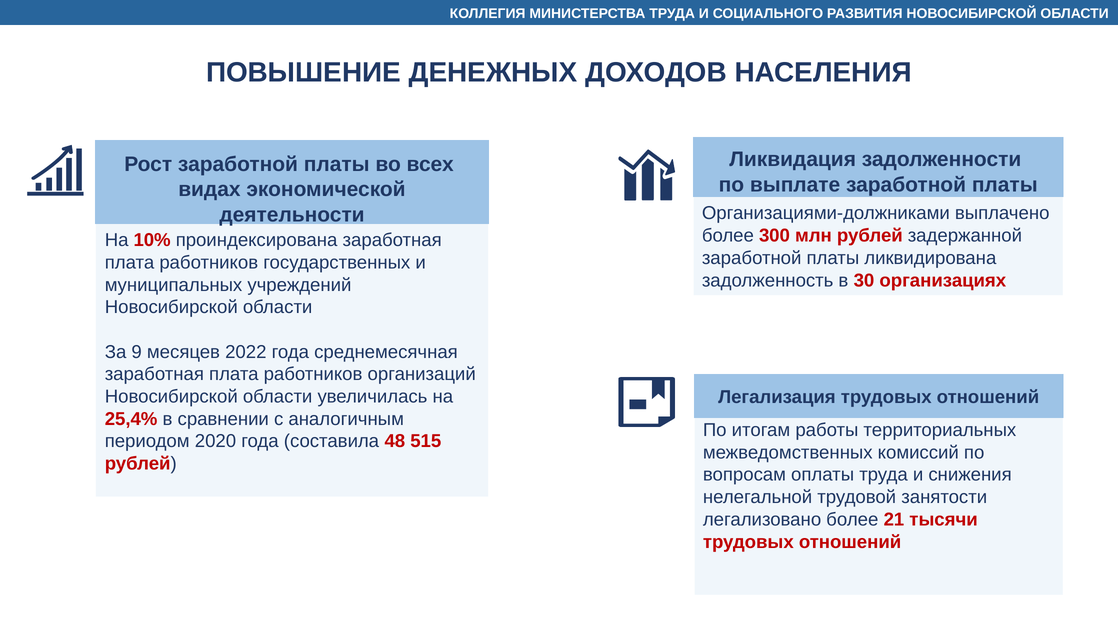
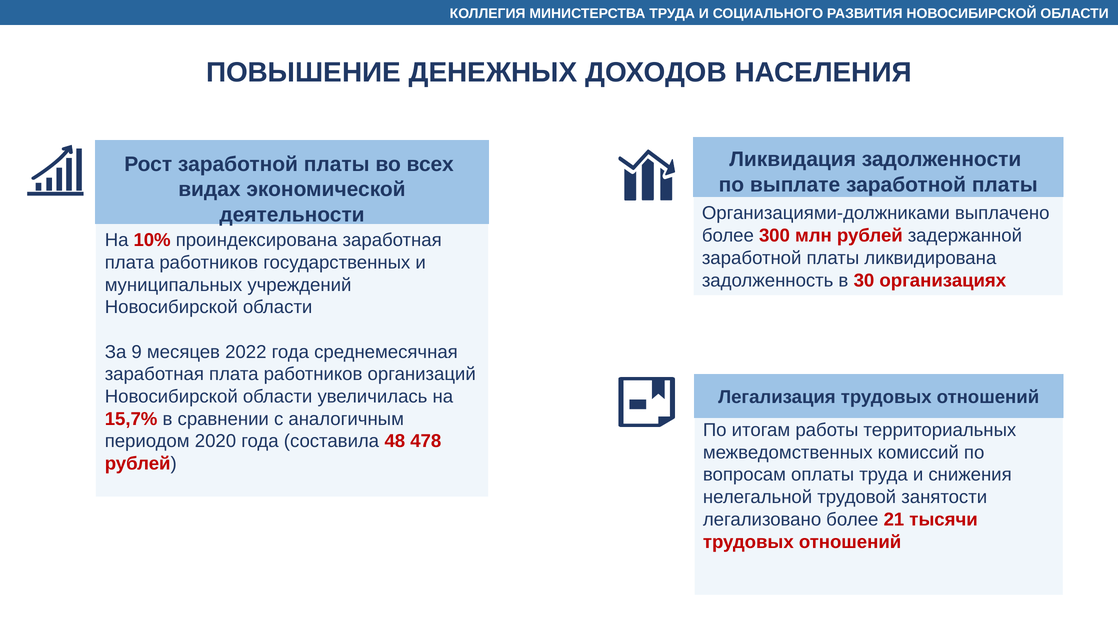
25,4%: 25,4% -> 15,7% (131, 419)
515: 515 -> 478 (426, 441)
